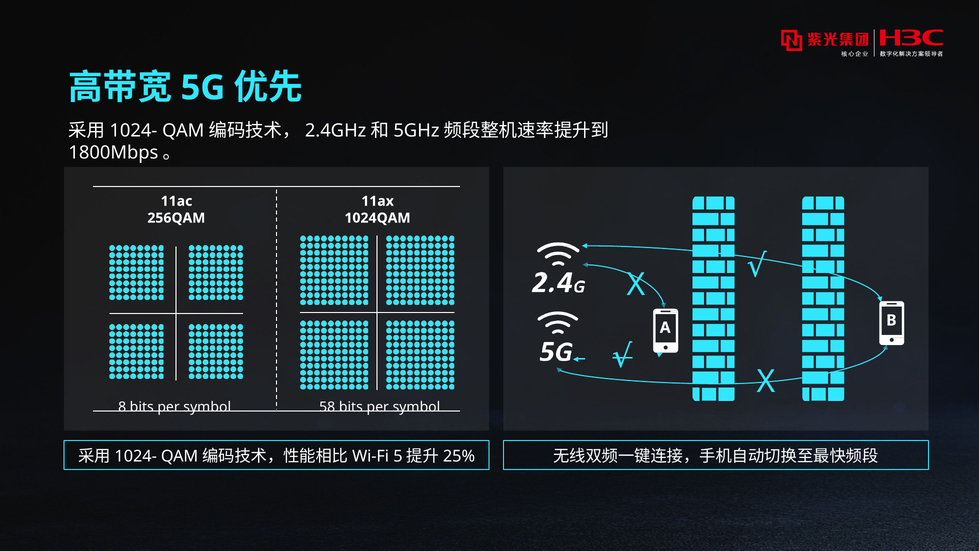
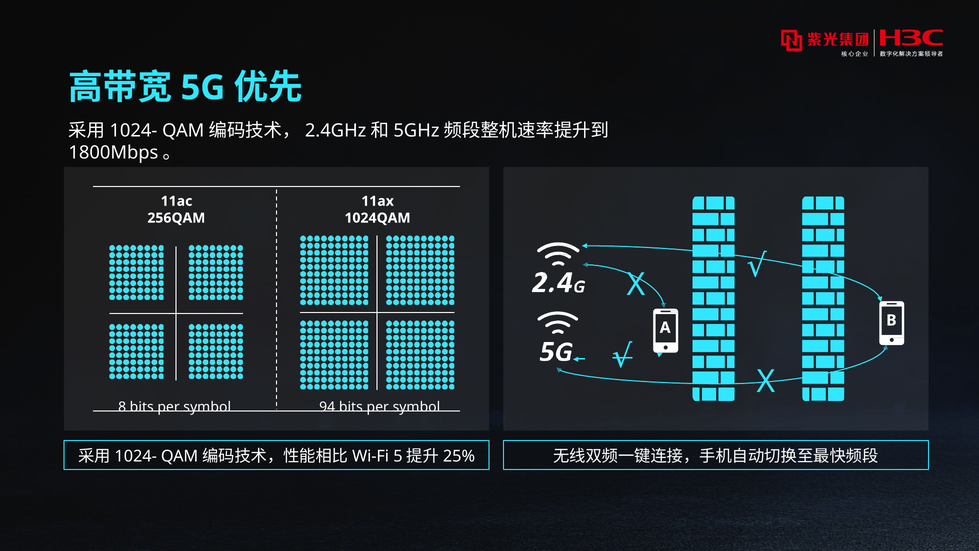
58: 58 -> 94 (327, 407)
